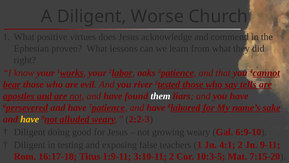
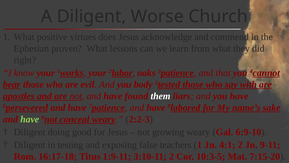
river: river -> body (143, 84)
tells: tells -> with (248, 84)
have colour: yellow -> light green (30, 119)
alluded: alluded -> conceal (75, 119)
